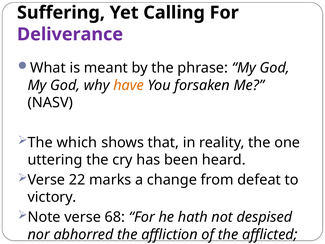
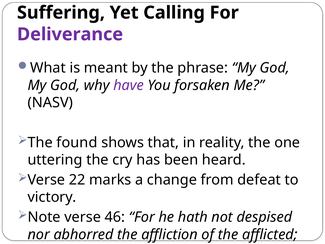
have colour: orange -> purple (129, 85)
which: which -> found (77, 142)
68: 68 -> 46 (115, 217)
